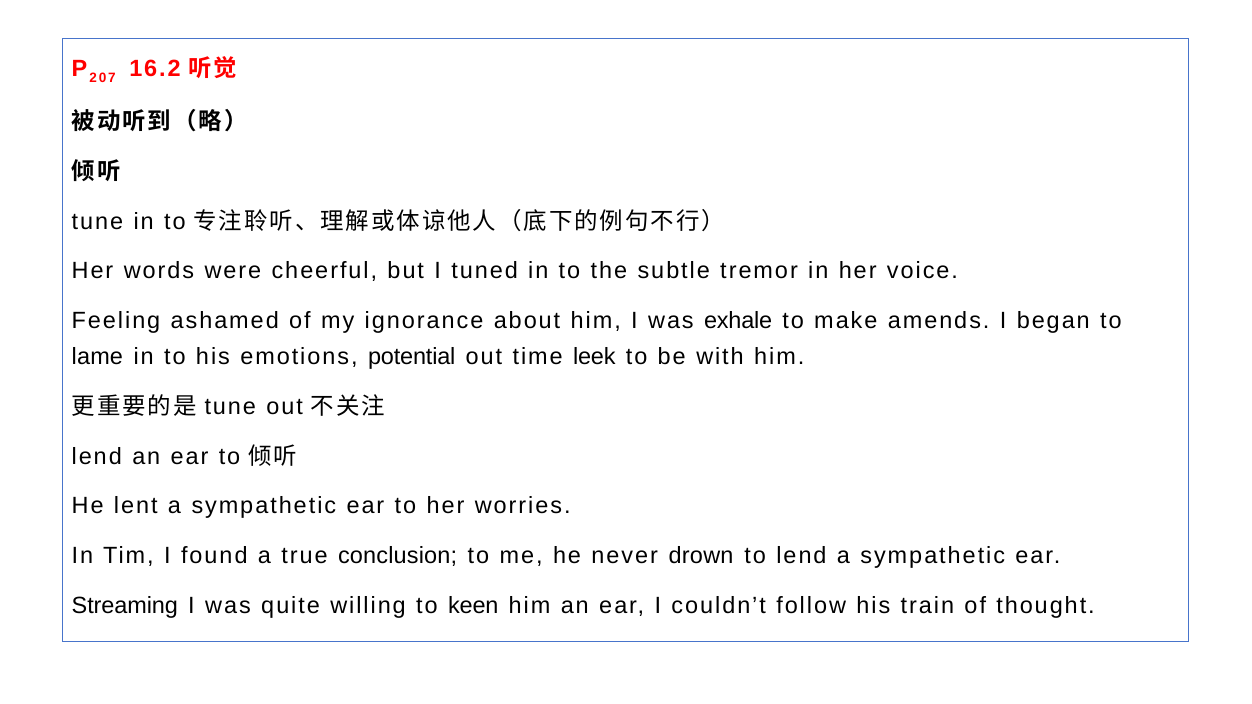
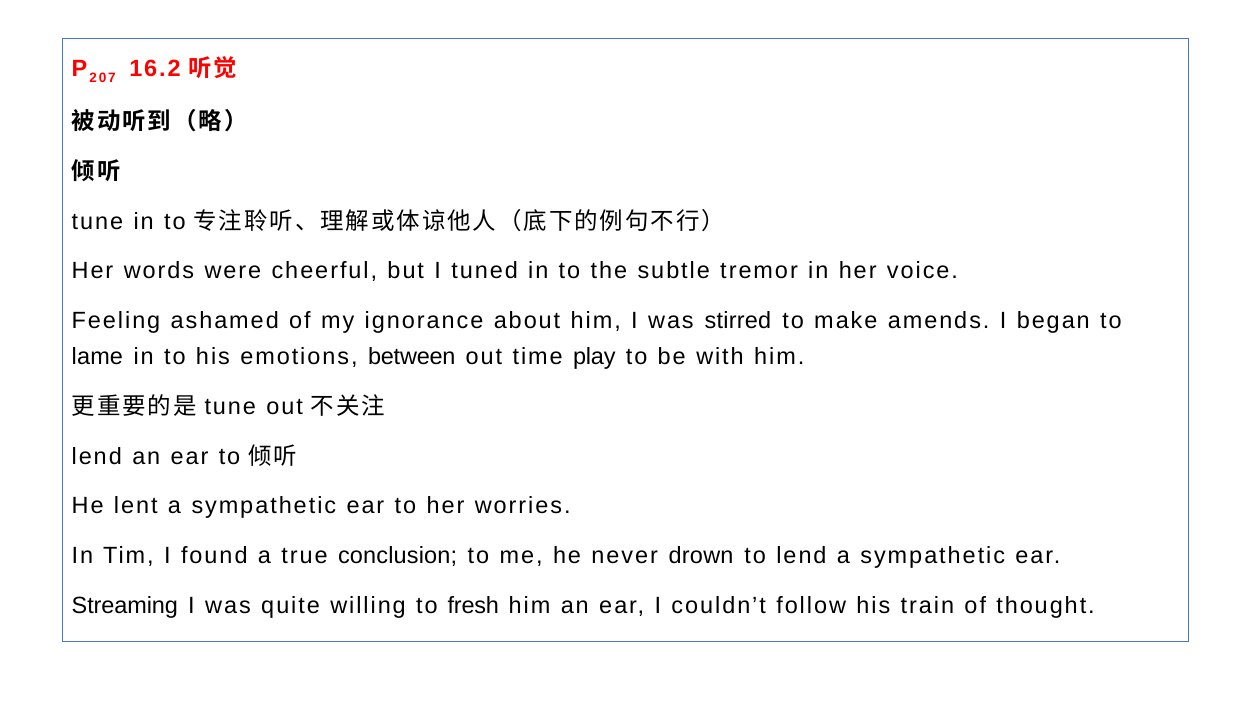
exhale: exhale -> stirred (738, 321)
potential: potential -> between (412, 357)
leek: leek -> play (594, 357)
keen: keen -> fresh (473, 606)
